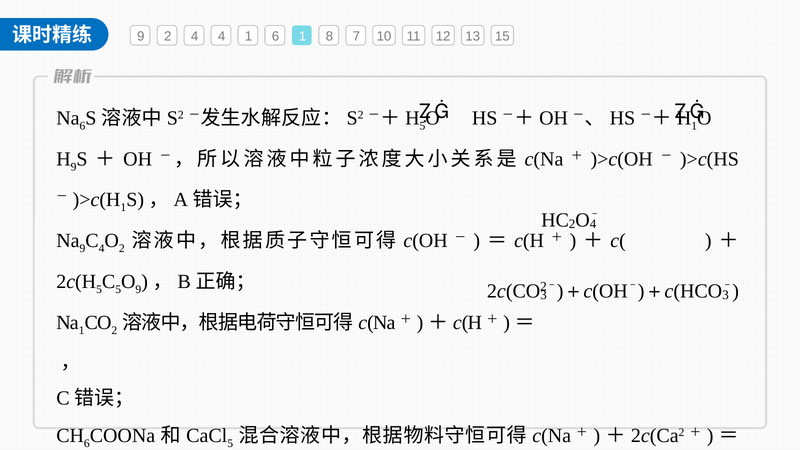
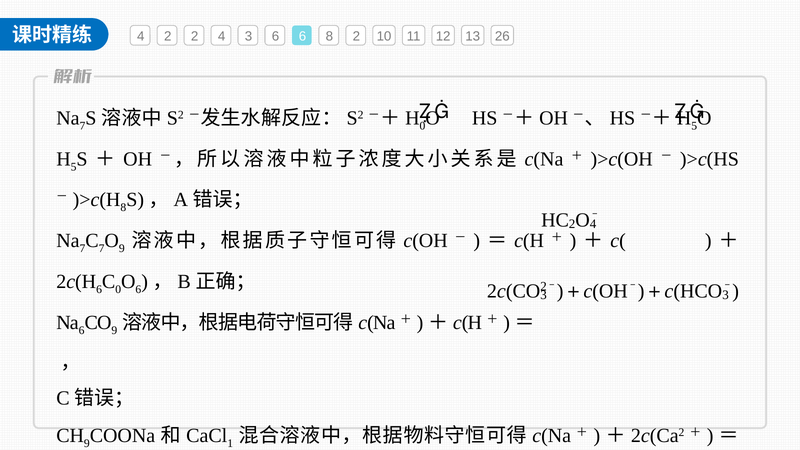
9: 9 -> 4 (141, 36)
2 4: 4 -> 2 (195, 36)
4 1: 1 -> 3 (249, 36)
6 1: 1 -> 6 (302, 36)
8 7: 7 -> 2 (356, 36)
15: 15 -> 26 (502, 36)
6: 6 -> 7 (82, 126)
5: 5 -> 0 (422, 126)
1: 1 -> 5 (694, 126)
9: 9 -> 5 (74, 167)
1: 1 -> 8 (123, 208)
9: 9 -> 7 (82, 249)
4: 4 -> 7 (102, 249)
2: 2 -> 9 (122, 249)
5: 5 -> 6 (99, 290)
5: 5 -> 0 (118, 290)
9: 9 -> 6 (138, 290)
1: 1 -> 6 (82, 331)
2: 2 -> 9 (114, 331)
6: 6 -> 9 (87, 444)
5: 5 -> 1 (230, 444)
